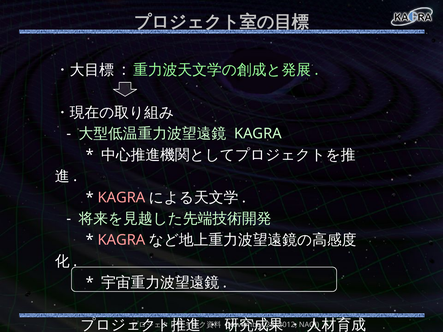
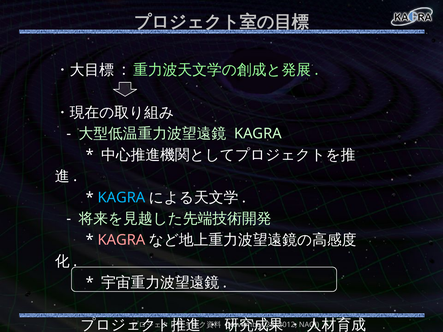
KAGRA colour: pink -> light blue (121, 198)
